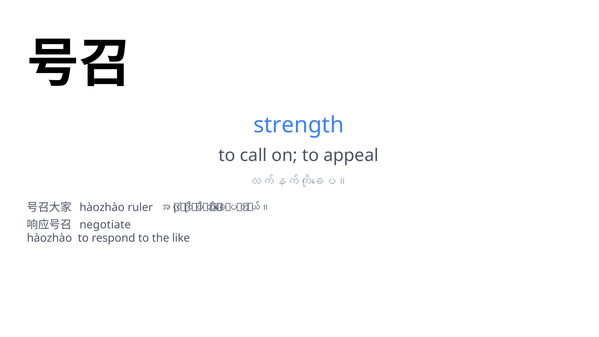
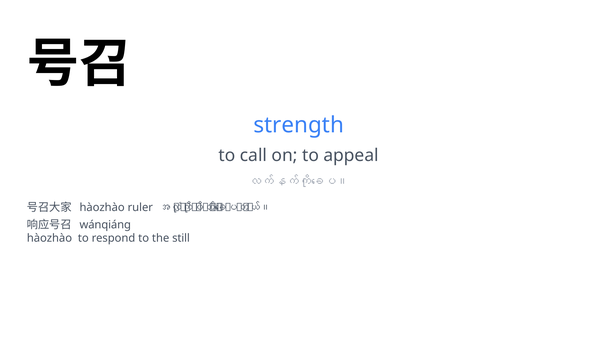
negotiate: negotiate -> wánqiáng (105, 225)
like: like -> still (181, 238)
